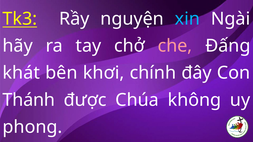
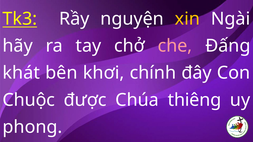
xin colour: light blue -> yellow (187, 19)
Thánh: Thánh -> Chuộc (29, 100)
không: không -> thiêng (194, 100)
